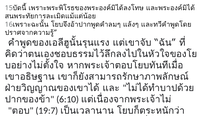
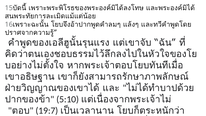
6:10: 6:10 -> 5:10 (68, 99)
